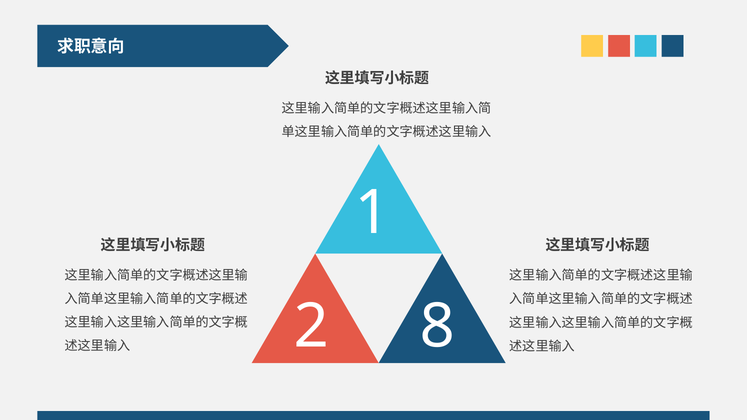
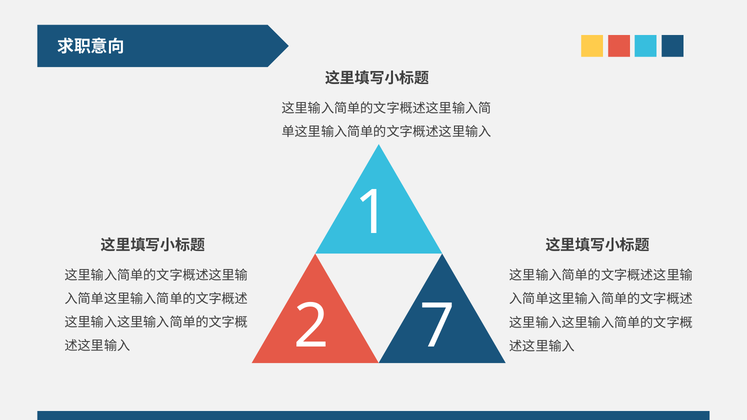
8: 8 -> 7 (437, 326)
